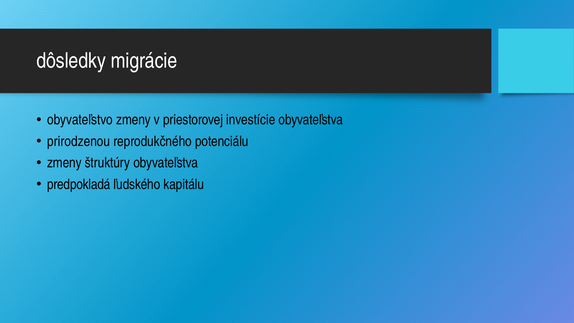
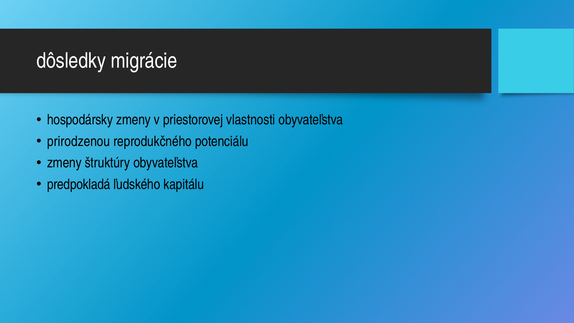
obyvateľstvo: obyvateľstvo -> hospodársky (80, 120)
investície: investície -> vlastnosti (251, 120)
